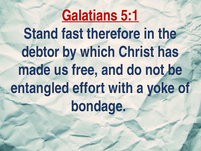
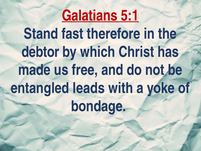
effort: effort -> leads (89, 88)
